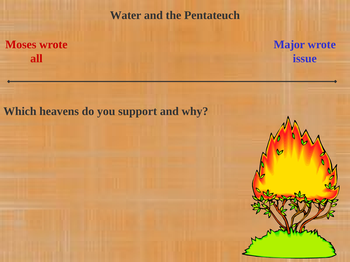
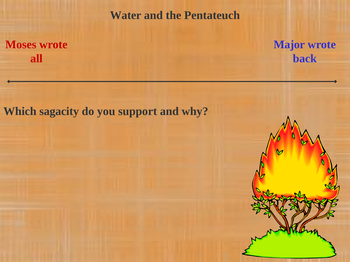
issue: issue -> back (305, 59)
heavens: heavens -> sagacity (59, 112)
